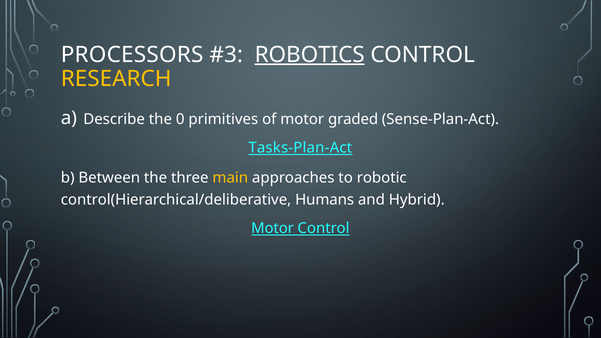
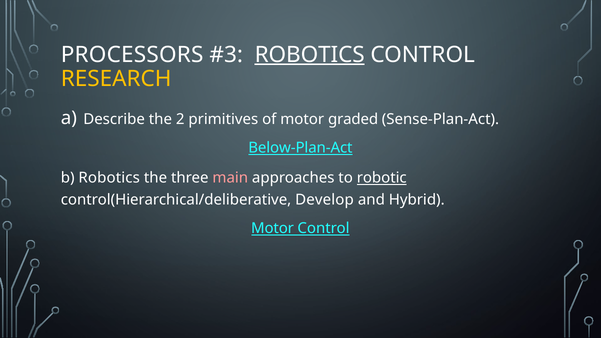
0: 0 -> 2 (180, 119)
Tasks-Plan-Act: Tasks-Plan-Act -> Below-Plan-Act (300, 148)
b Between: Between -> Robotics (109, 178)
main colour: yellow -> pink (230, 178)
robotic underline: none -> present (382, 178)
Humans: Humans -> Develop (324, 200)
